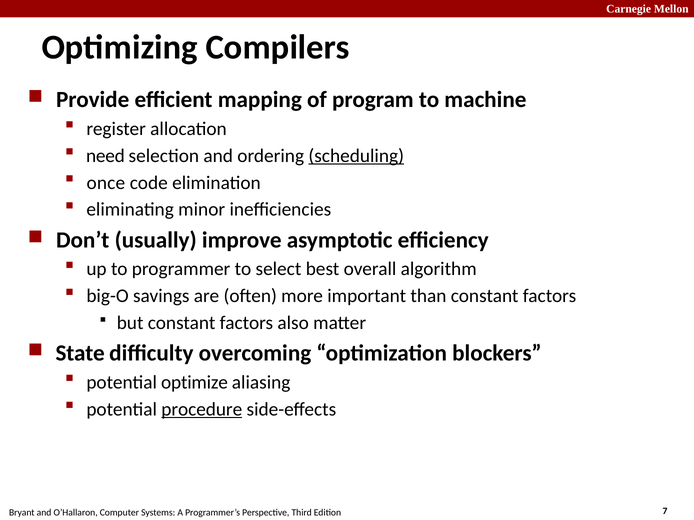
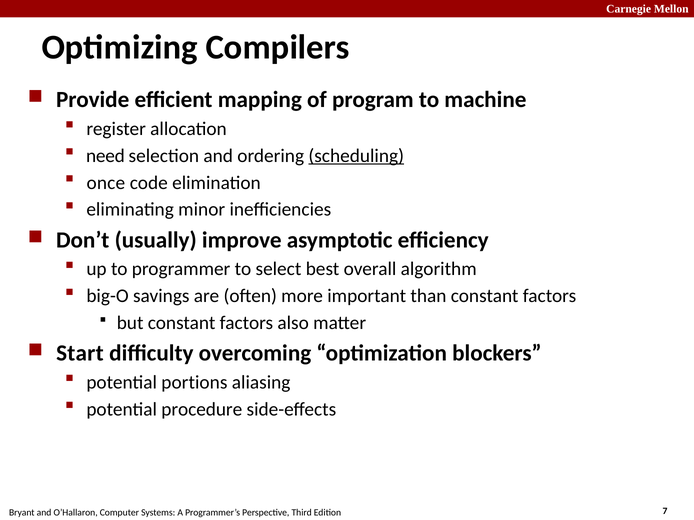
State: State -> Start (80, 354)
optimize: optimize -> portions (194, 383)
procedure underline: present -> none (202, 410)
